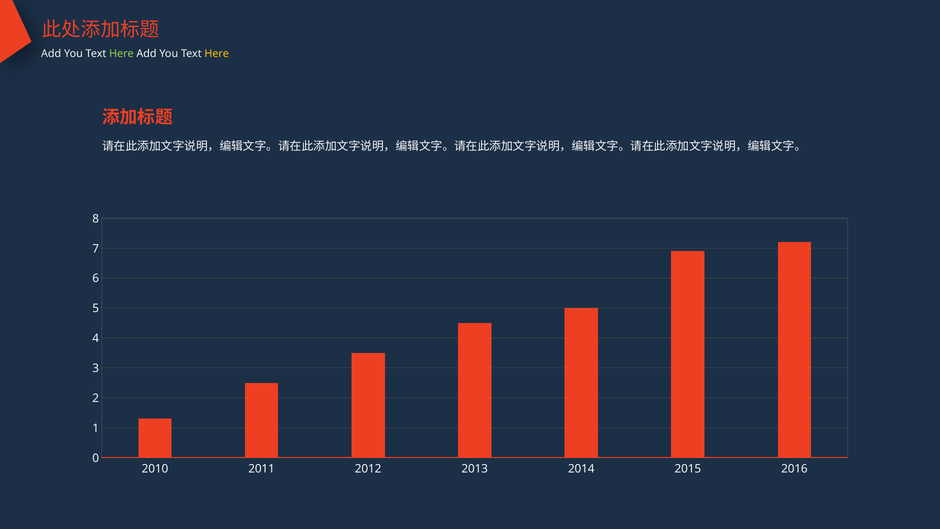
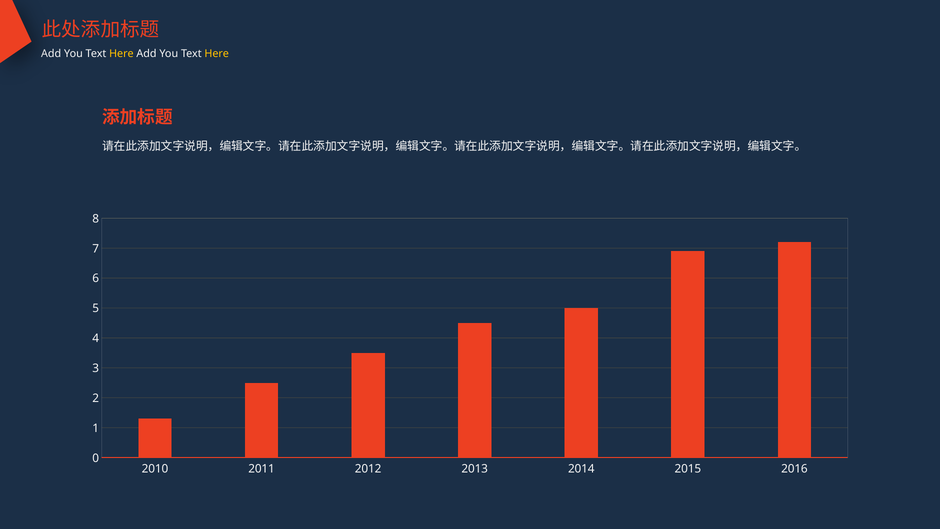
Here colour: light green -> yellow (121, 54)
